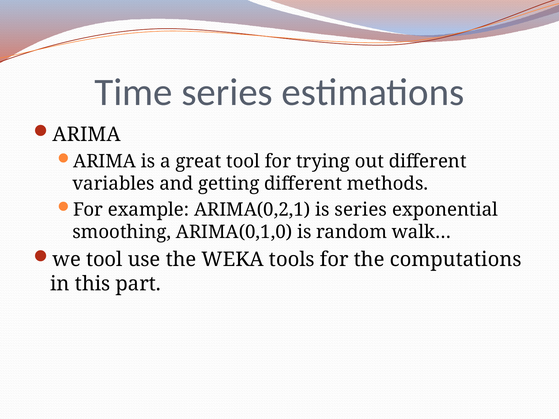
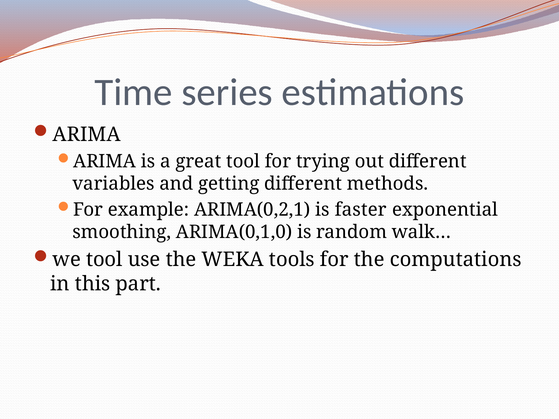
is series: series -> faster (361, 210)
